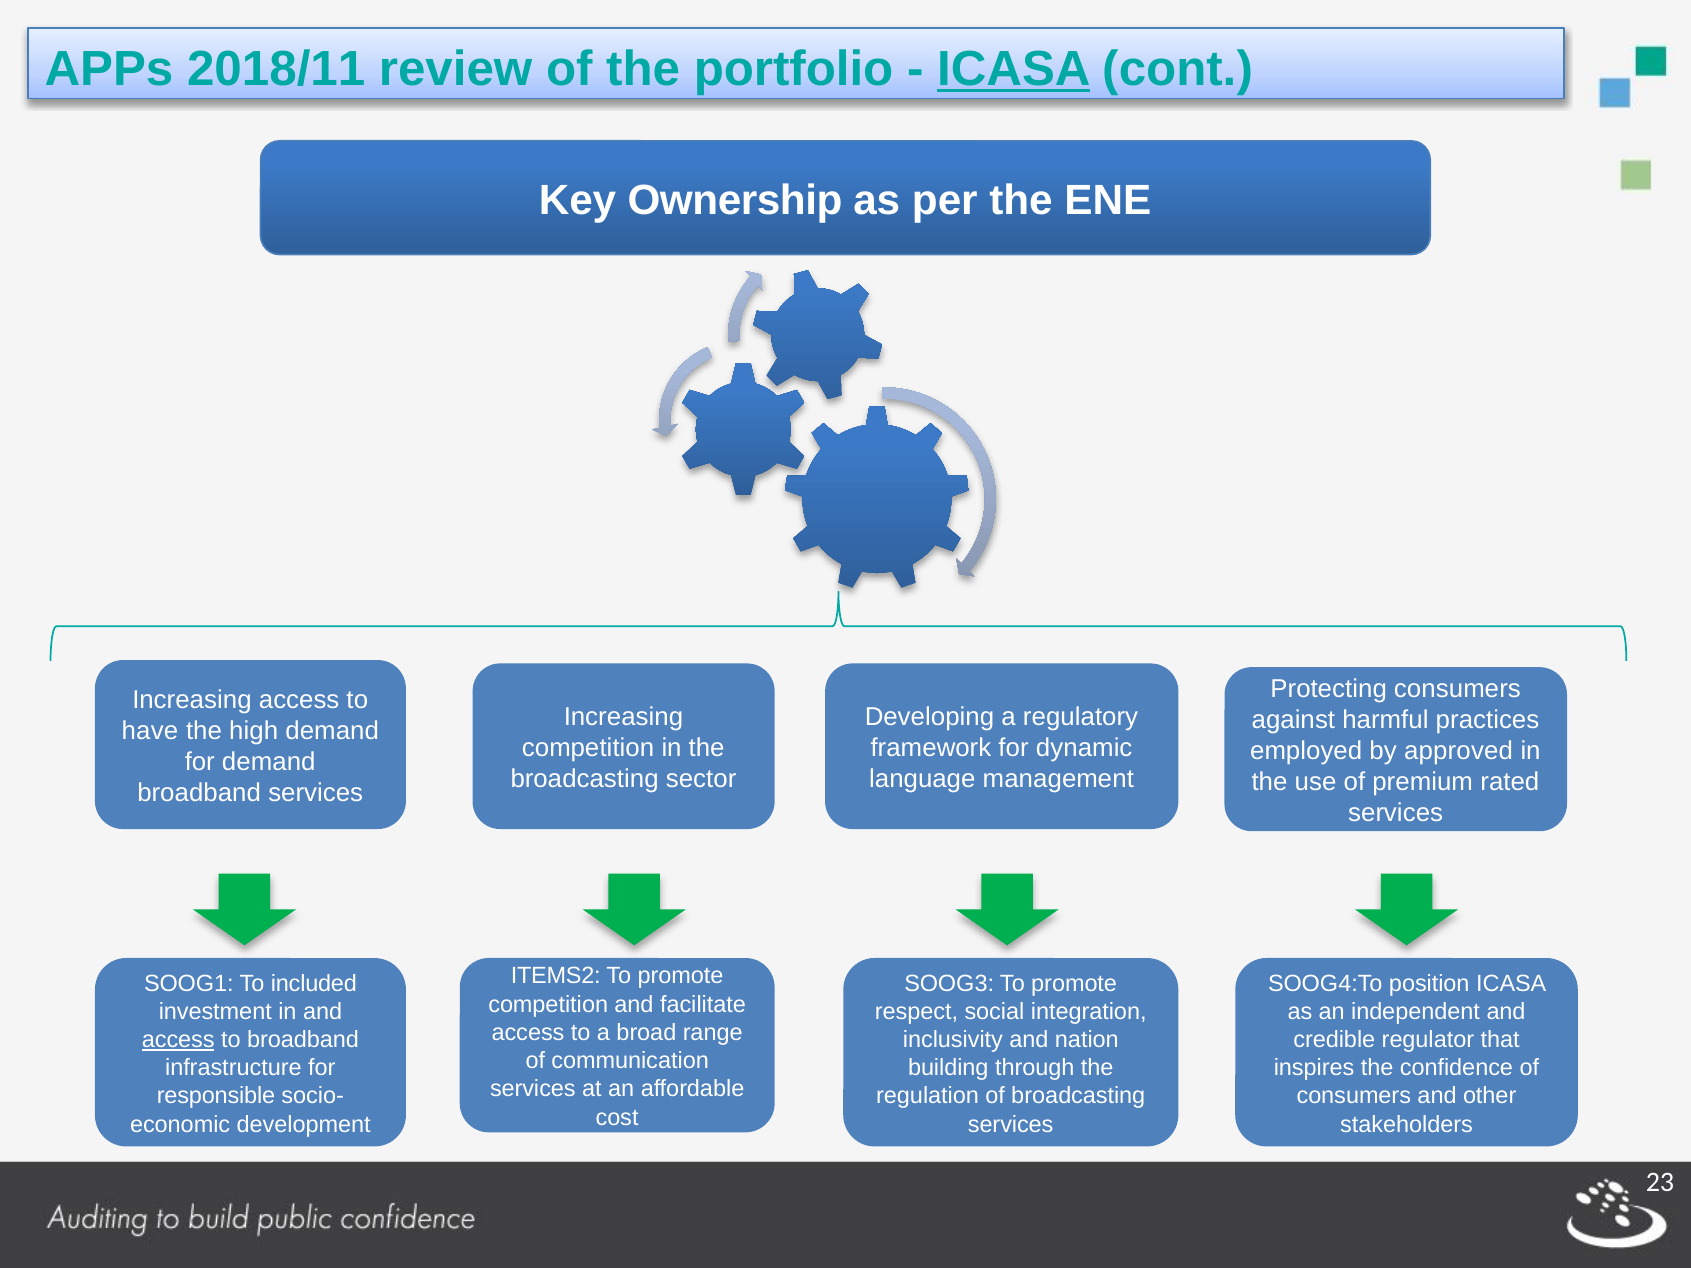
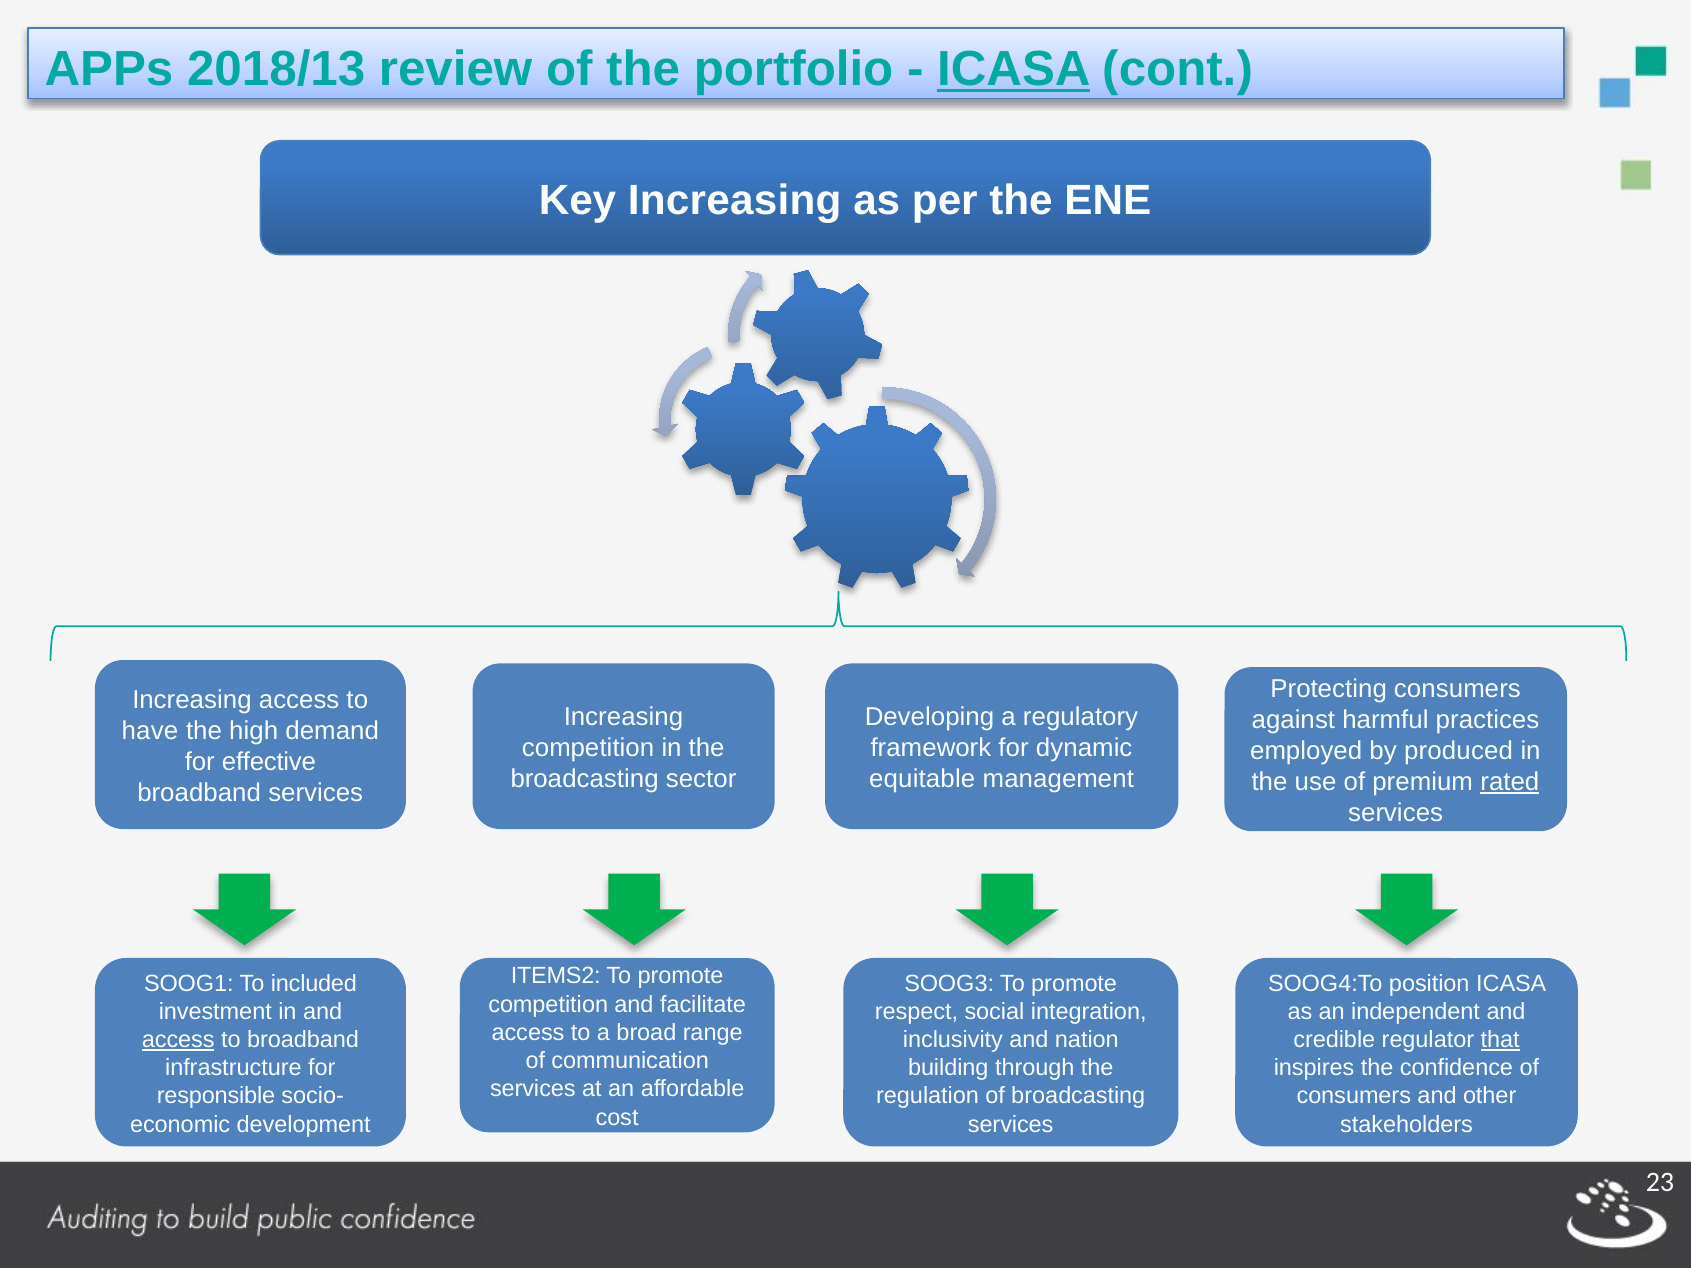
2018/11: 2018/11 -> 2018/13 (276, 69)
Key Ownership: Ownership -> Increasing (735, 201)
approved: approved -> produced (1459, 751)
for demand: demand -> effective (269, 762)
language: language -> equitable (922, 779)
rated underline: none -> present (1510, 782)
that underline: none -> present (1500, 1040)
